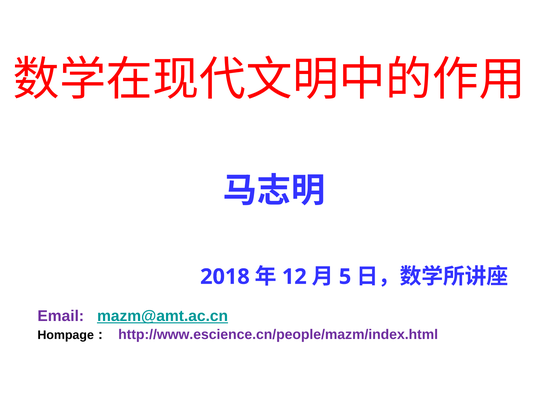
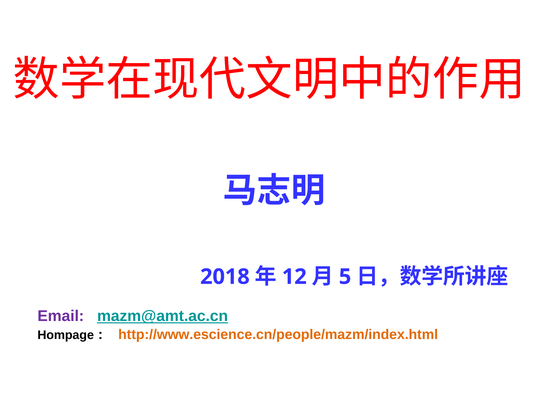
http://www.escience.cn/people/mazm/index.html colour: purple -> orange (278, 335)
